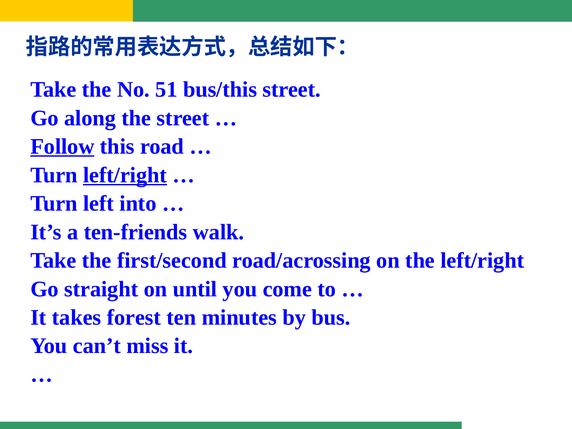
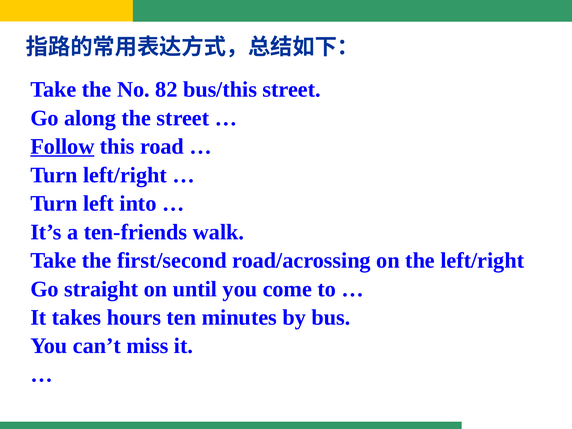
51: 51 -> 82 (166, 90)
left/right underline: present -> none (125, 175)
forest: forest -> hours (134, 317)
